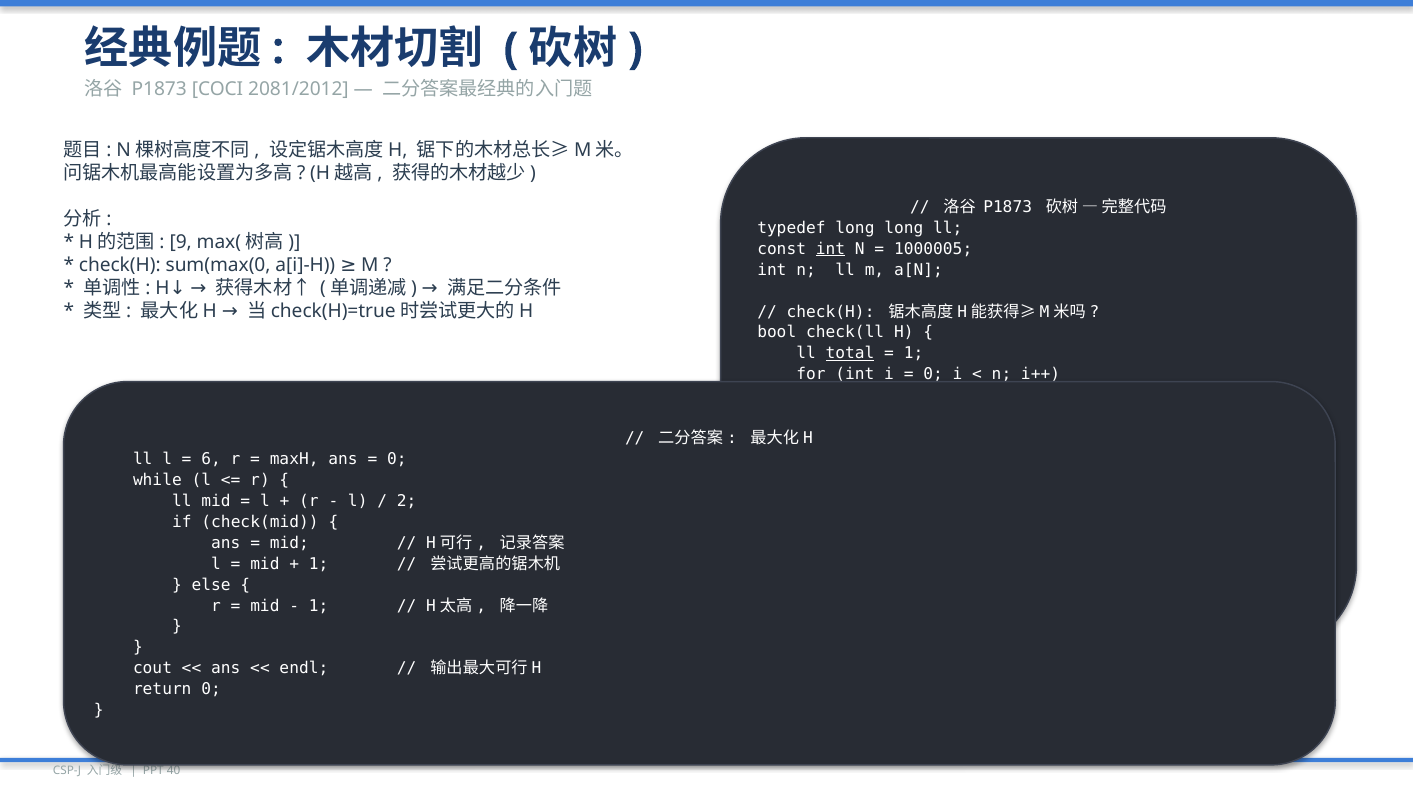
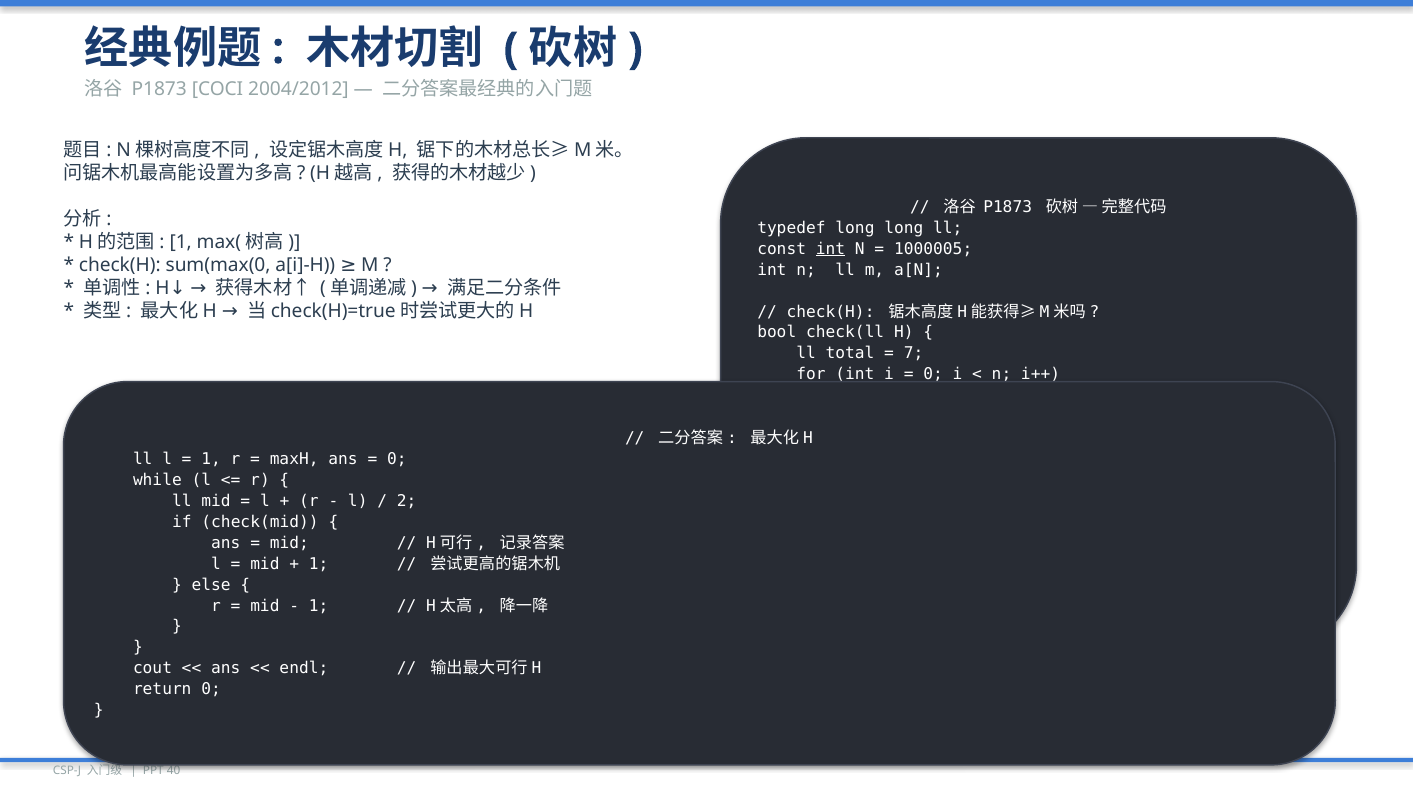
2081/2012: 2081/2012 -> 2004/2012 (298, 89)
9: 9 -> 1 (181, 243)
total underline: present -> none (850, 353)
1: 1 -> 7 (914, 353)
6: 6 -> 1 (211, 459)
